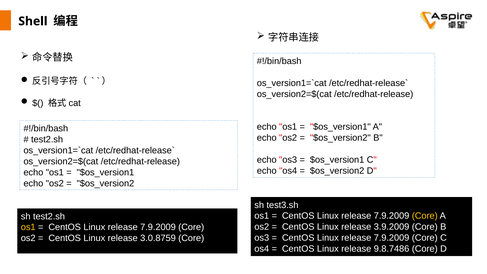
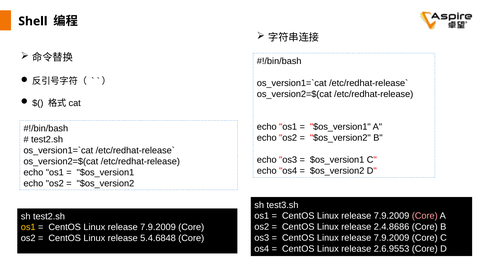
Core colour: yellow -> pink (425, 216)
3.9.2009: 3.9.2009 -> 2.4.8686 (392, 227)
3.0.8759: 3.0.8759 -> 5.4.6848 (158, 238)
9.8.7486: 9.8.7486 -> 2.6.9553 (392, 249)
